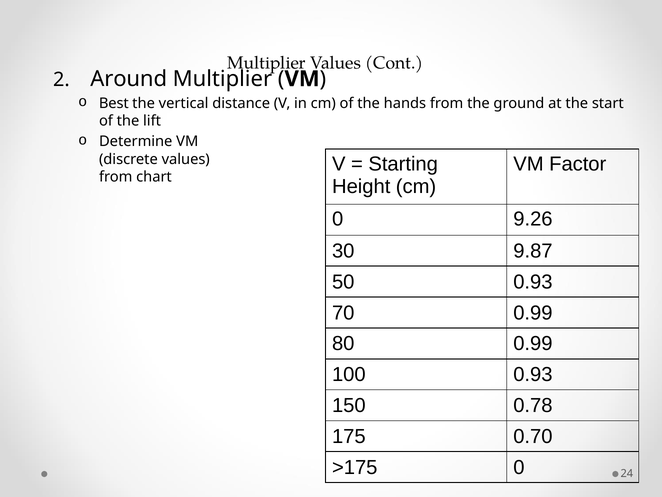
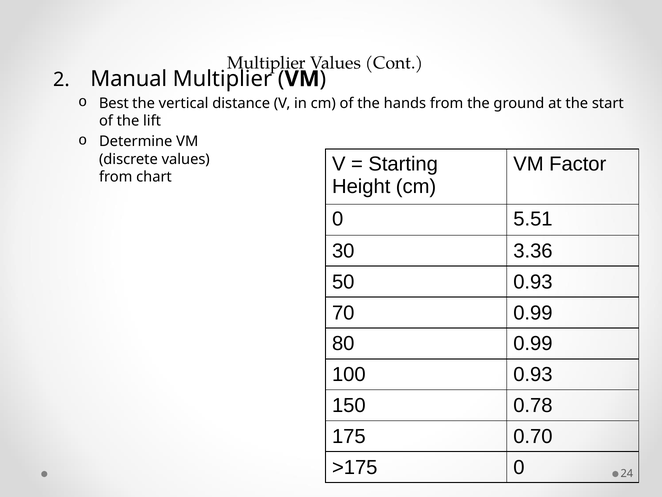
Around: Around -> Manual (129, 79)
9.26: 9.26 -> 5.51 (533, 219)
9.87: 9.87 -> 3.36 (533, 251)
